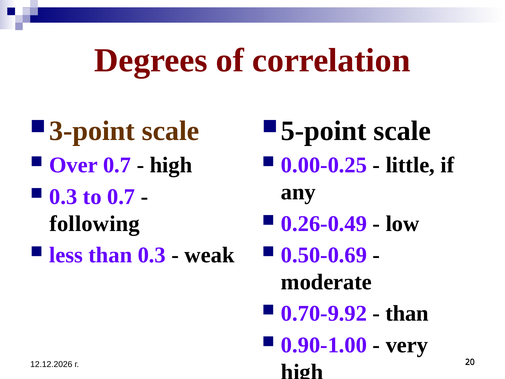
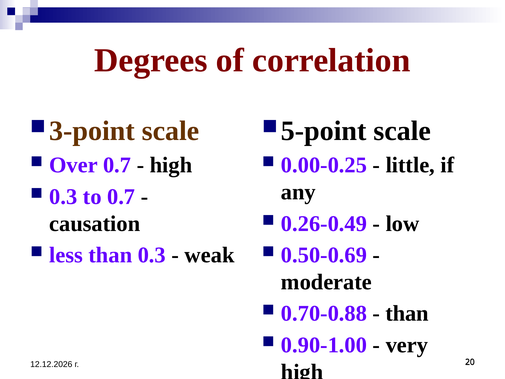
following: following -> causation (95, 224)
0.70-9.92: 0.70-9.92 -> 0.70-0.88 (324, 313)
